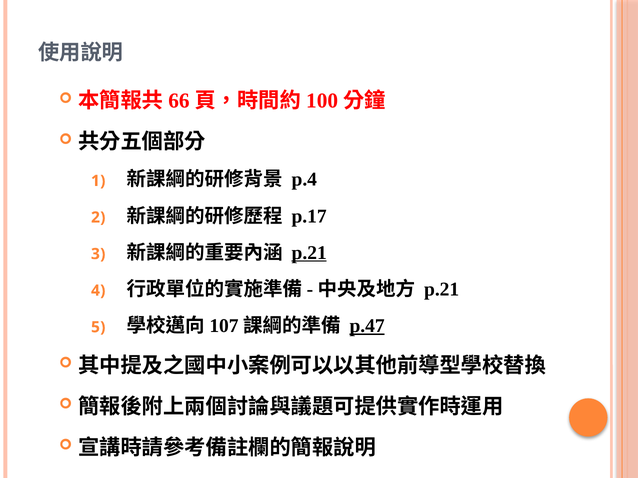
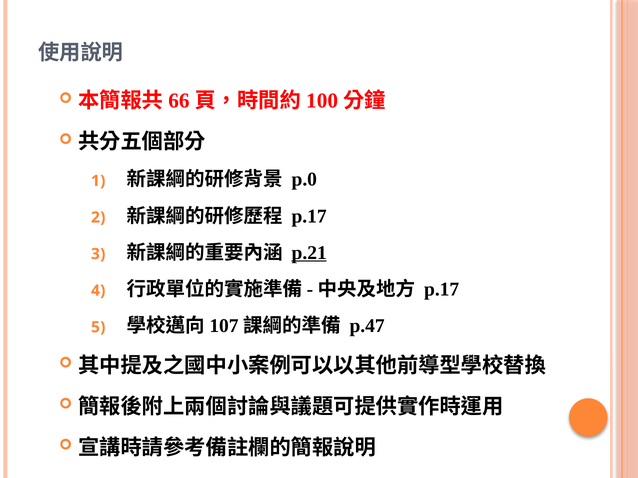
p.4: p.4 -> p.0 (304, 180)
p.21: p.21 -> p.17 (442, 290)
p.47 underline: present -> none (367, 326)
